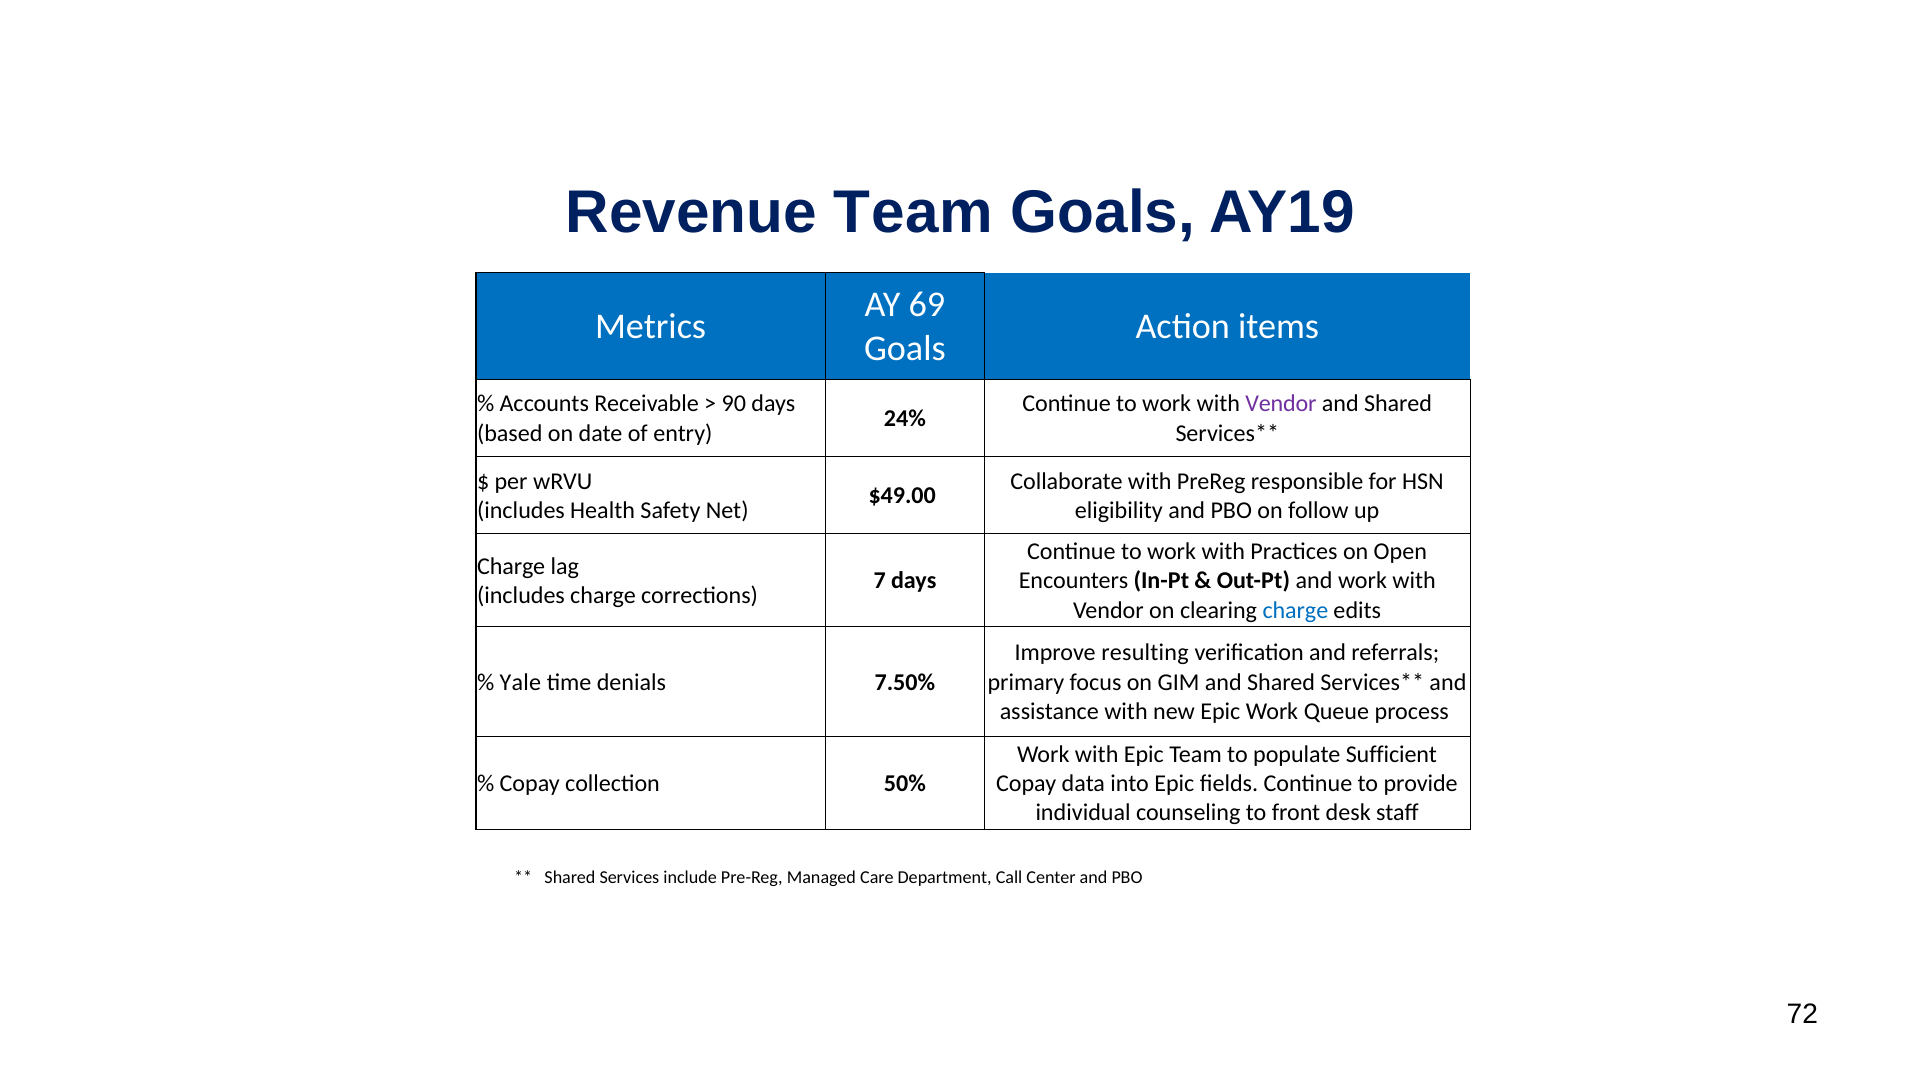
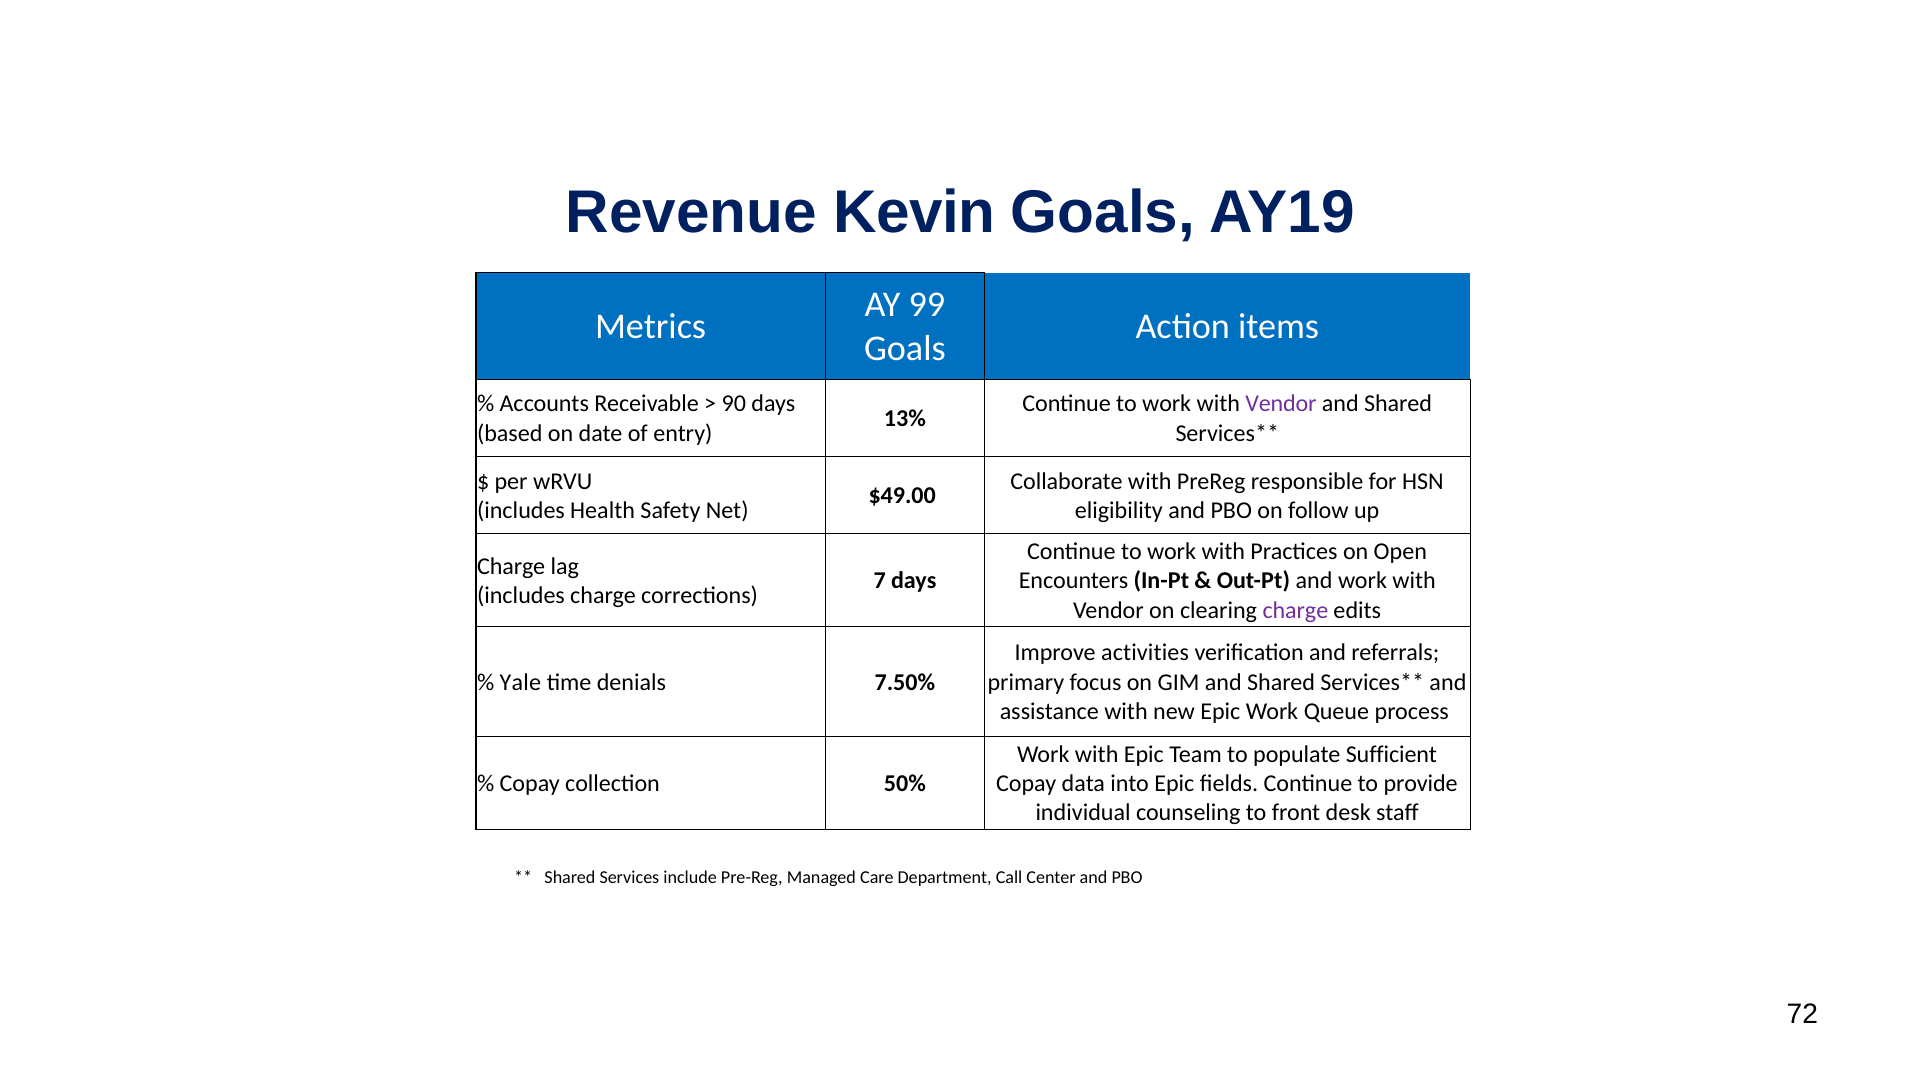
Revenue Team: Team -> Kevin (914, 213)
69: 69 -> 99 (927, 305)
24%: 24% -> 13% (905, 419)
charge colour: blue -> purple (1295, 610)
resulting: resulting -> activities (1145, 653)
